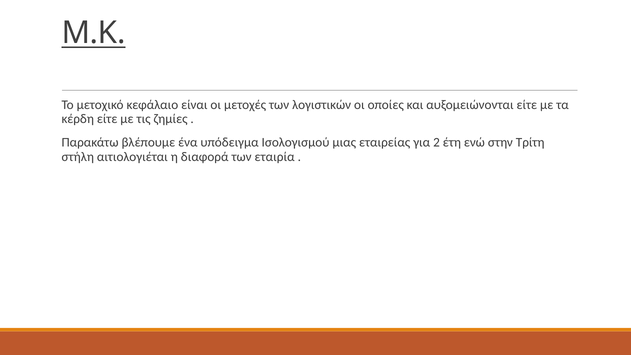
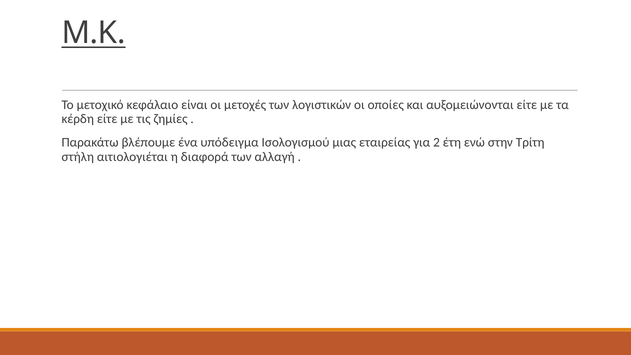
εταιρία: εταιρία -> αλλαγή (275, 157)
